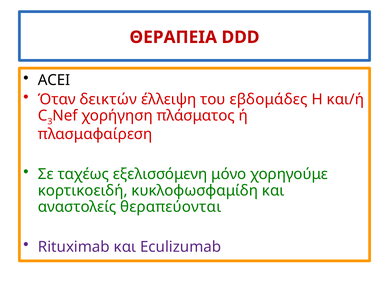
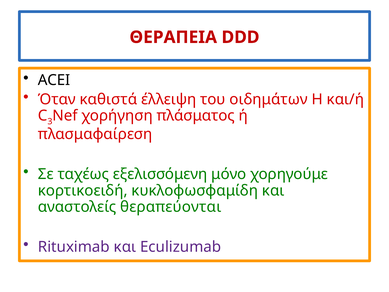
δεικτών: δεικτών -> καθιστά (108, 99)
εβδομάδες: εβδομάδες -> οιδημάτων (269, 99)
